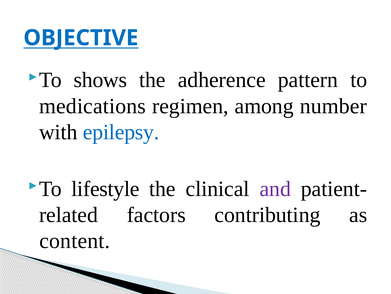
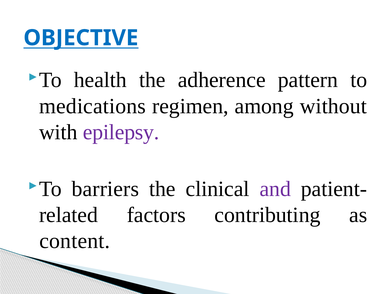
shows: shows -> health (100, 80)
number: number -> without (333, 106)
epilepsy colour: blue -> purple (121, 132)
lifestyle: lifestyle -> barriers (105, 188)
